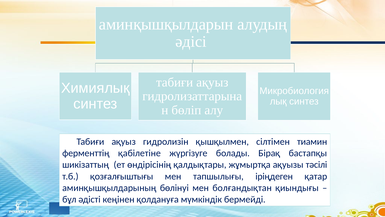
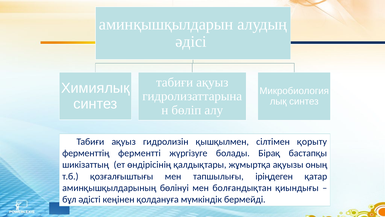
тиамин: тиамин -> қорыту (312, 141)
қабілетіне: қабілетіне -> ферментті (139, 153)
тәсілі: тәсілі -> оның (316, 164)
